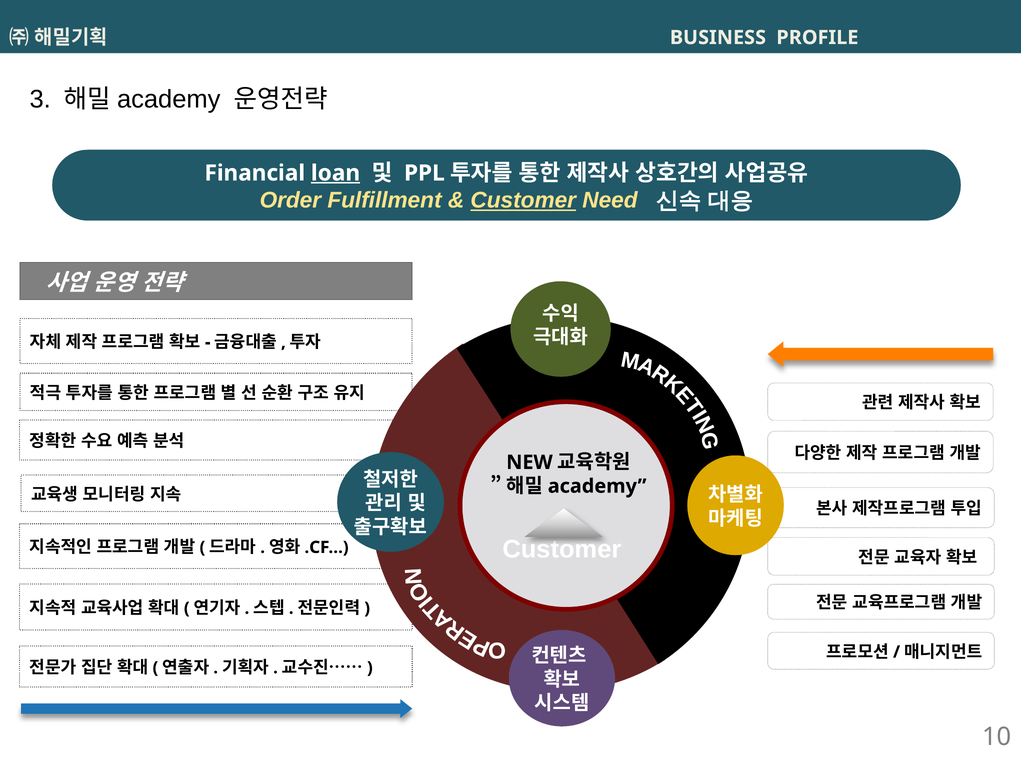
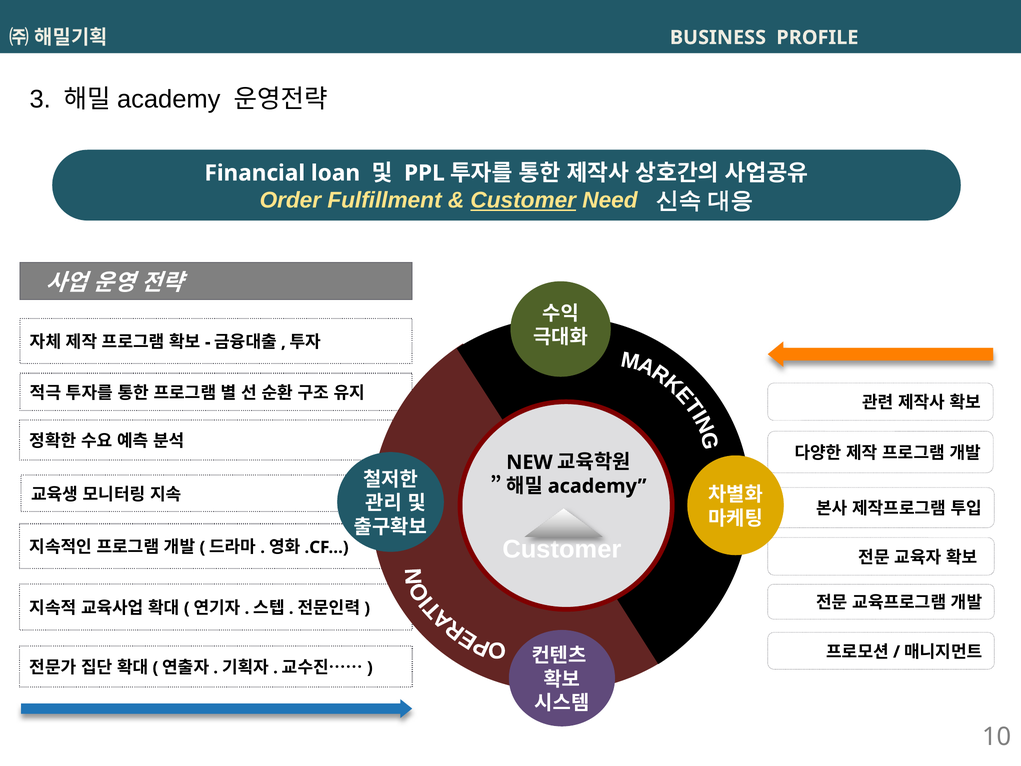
loan underline: present -> none (336, 173)
